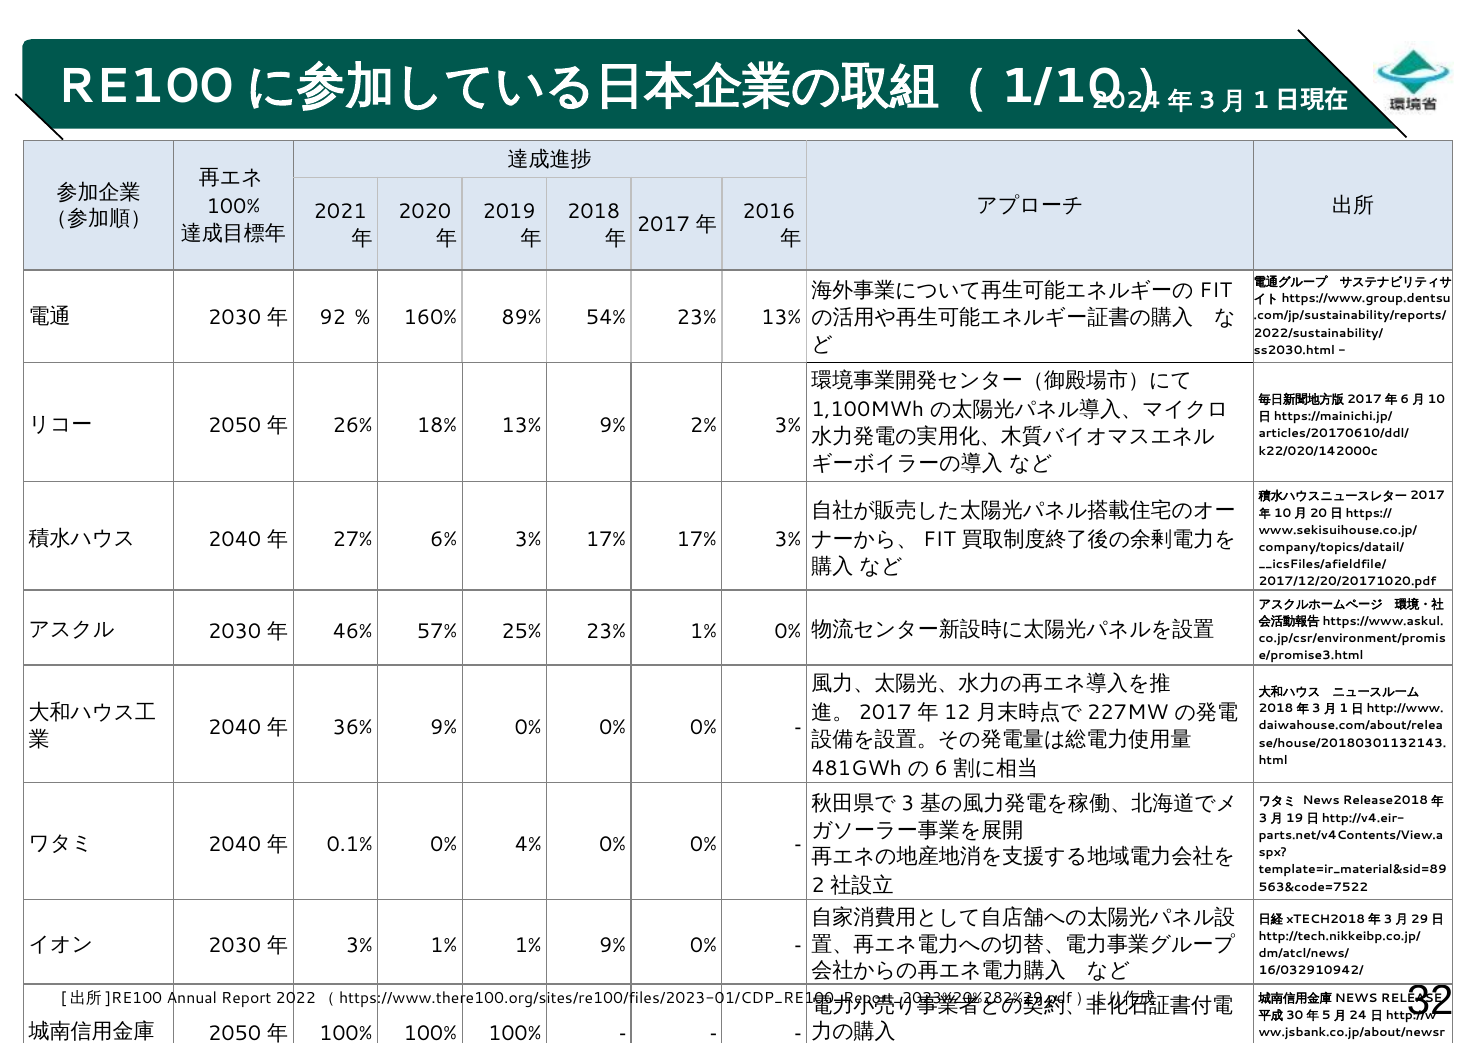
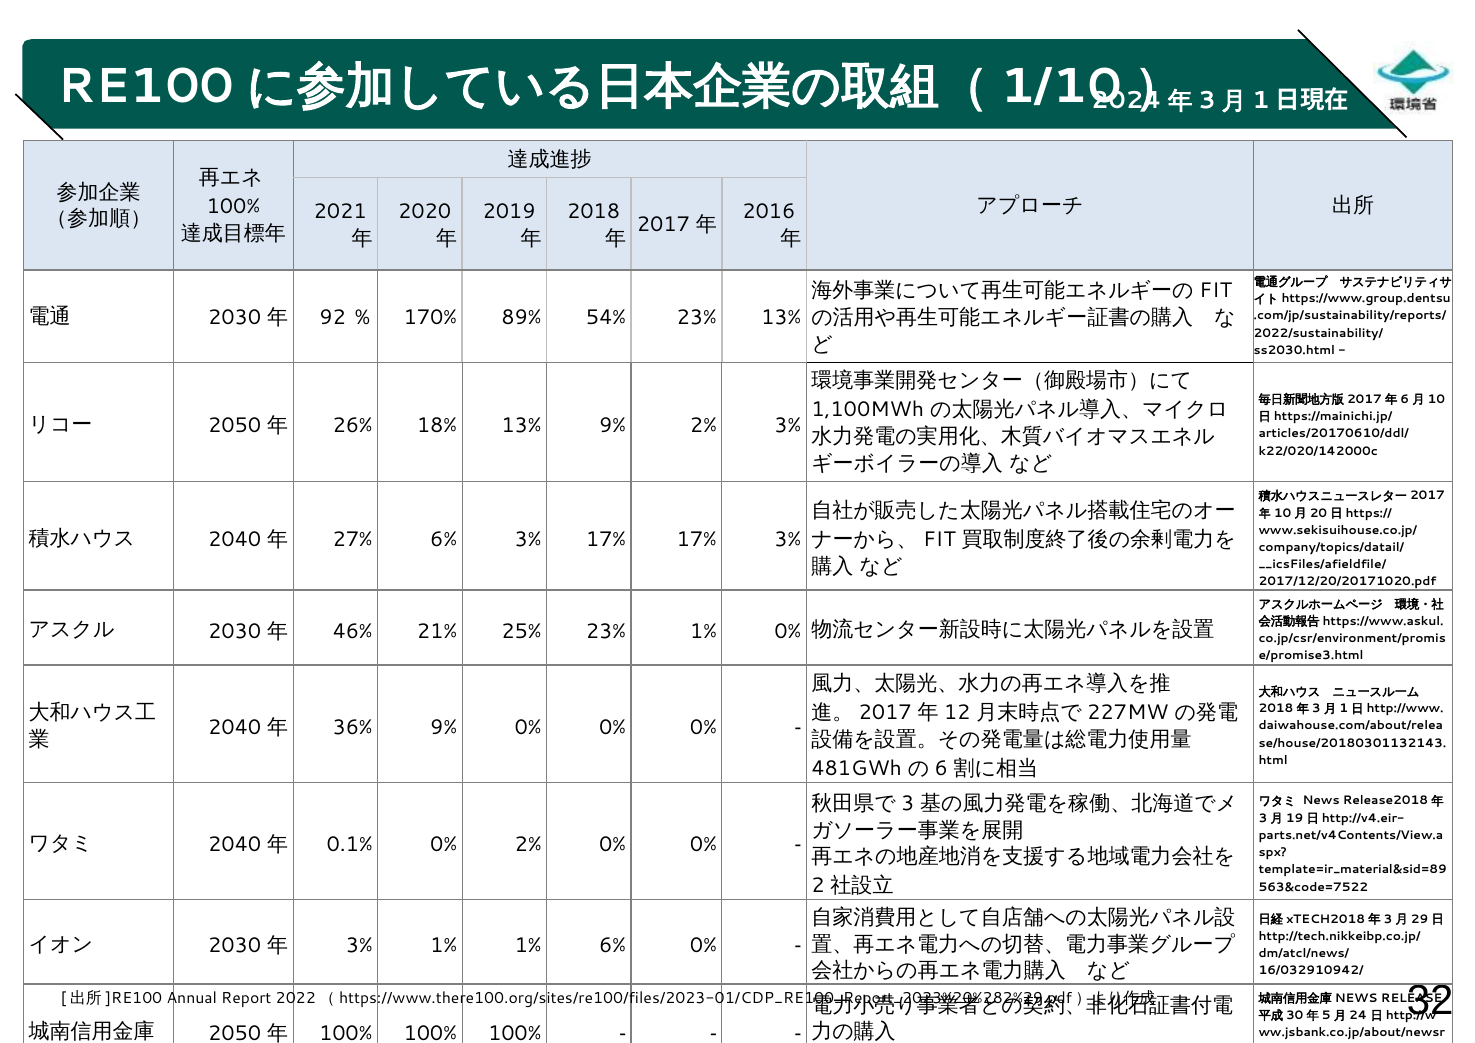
160%: 160% -> 170% (430, 317)
57%: 57% -> 21% (437, 631)
0% 4%: 4% -> 2% (528, 844)
1% 9%: 9% -> 6% (613, 945)
